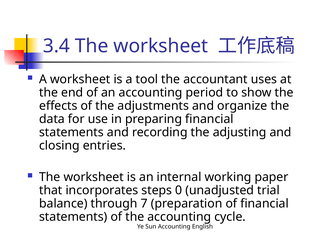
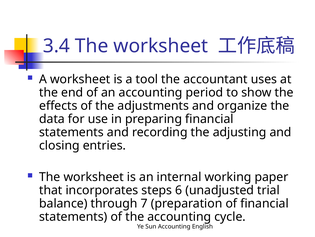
0: 0 -> 6 (179, 190)
